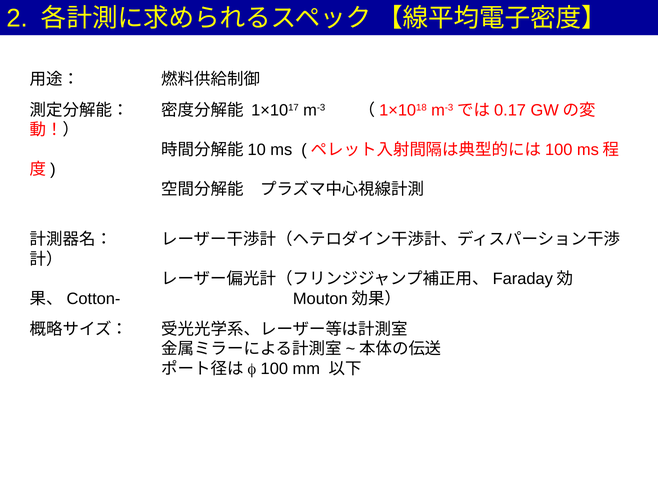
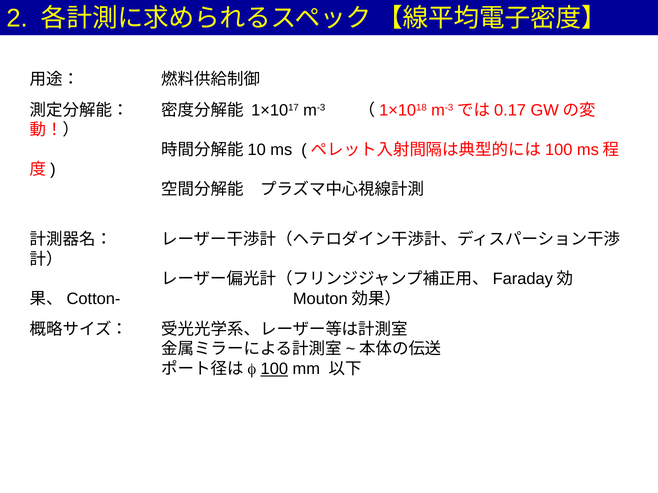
100 underline: none -> present (274, 369)
